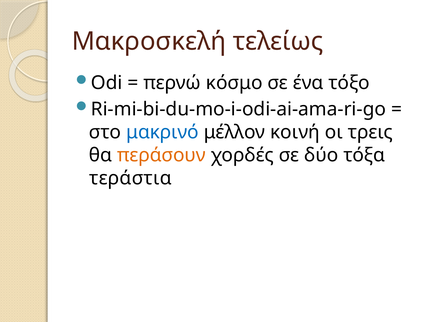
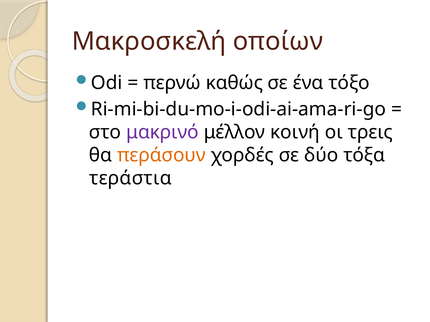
τελείως: τελείως -> οποίων (278, 42)
κόσμο: κόσμο -> καθώς (234, 83)
μακρινό colour: blue -> purple (163, 132)
